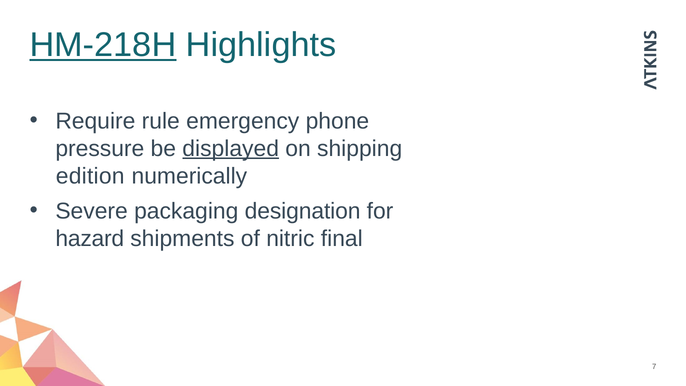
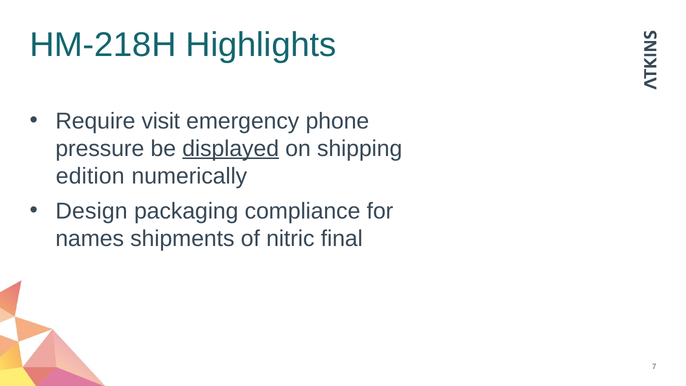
HM-218H underline: present -> none (103, 45)
rule: rule -> visit (161, 121)
Severe: Severe -> Design (91, 211)
designation: designation -> compliance (303, 211)
hazard: hazard -> names (90, 238)
